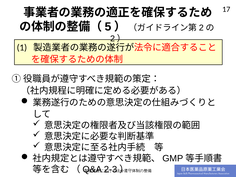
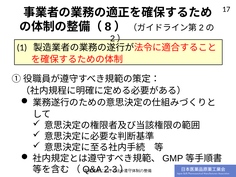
5: 5 -> 8 (108, 27)
